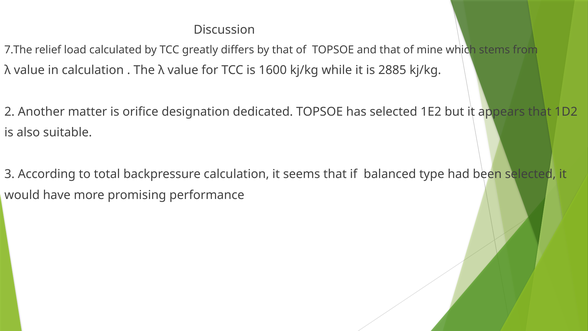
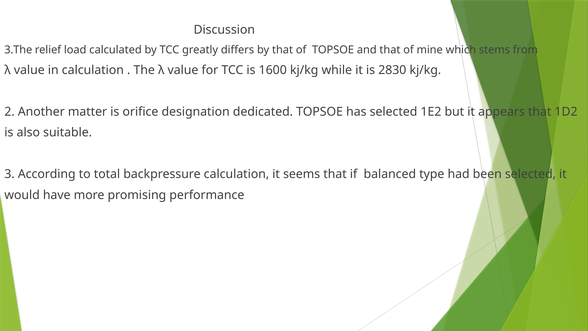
7.The: 7.The -> 3.The (18, 50)
2885: 2885 -> 2830 (392, 70)
